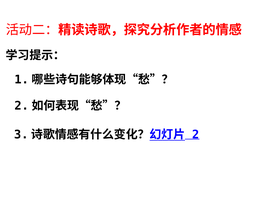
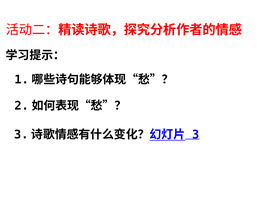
2: 2 -> 3 (196, 134)
